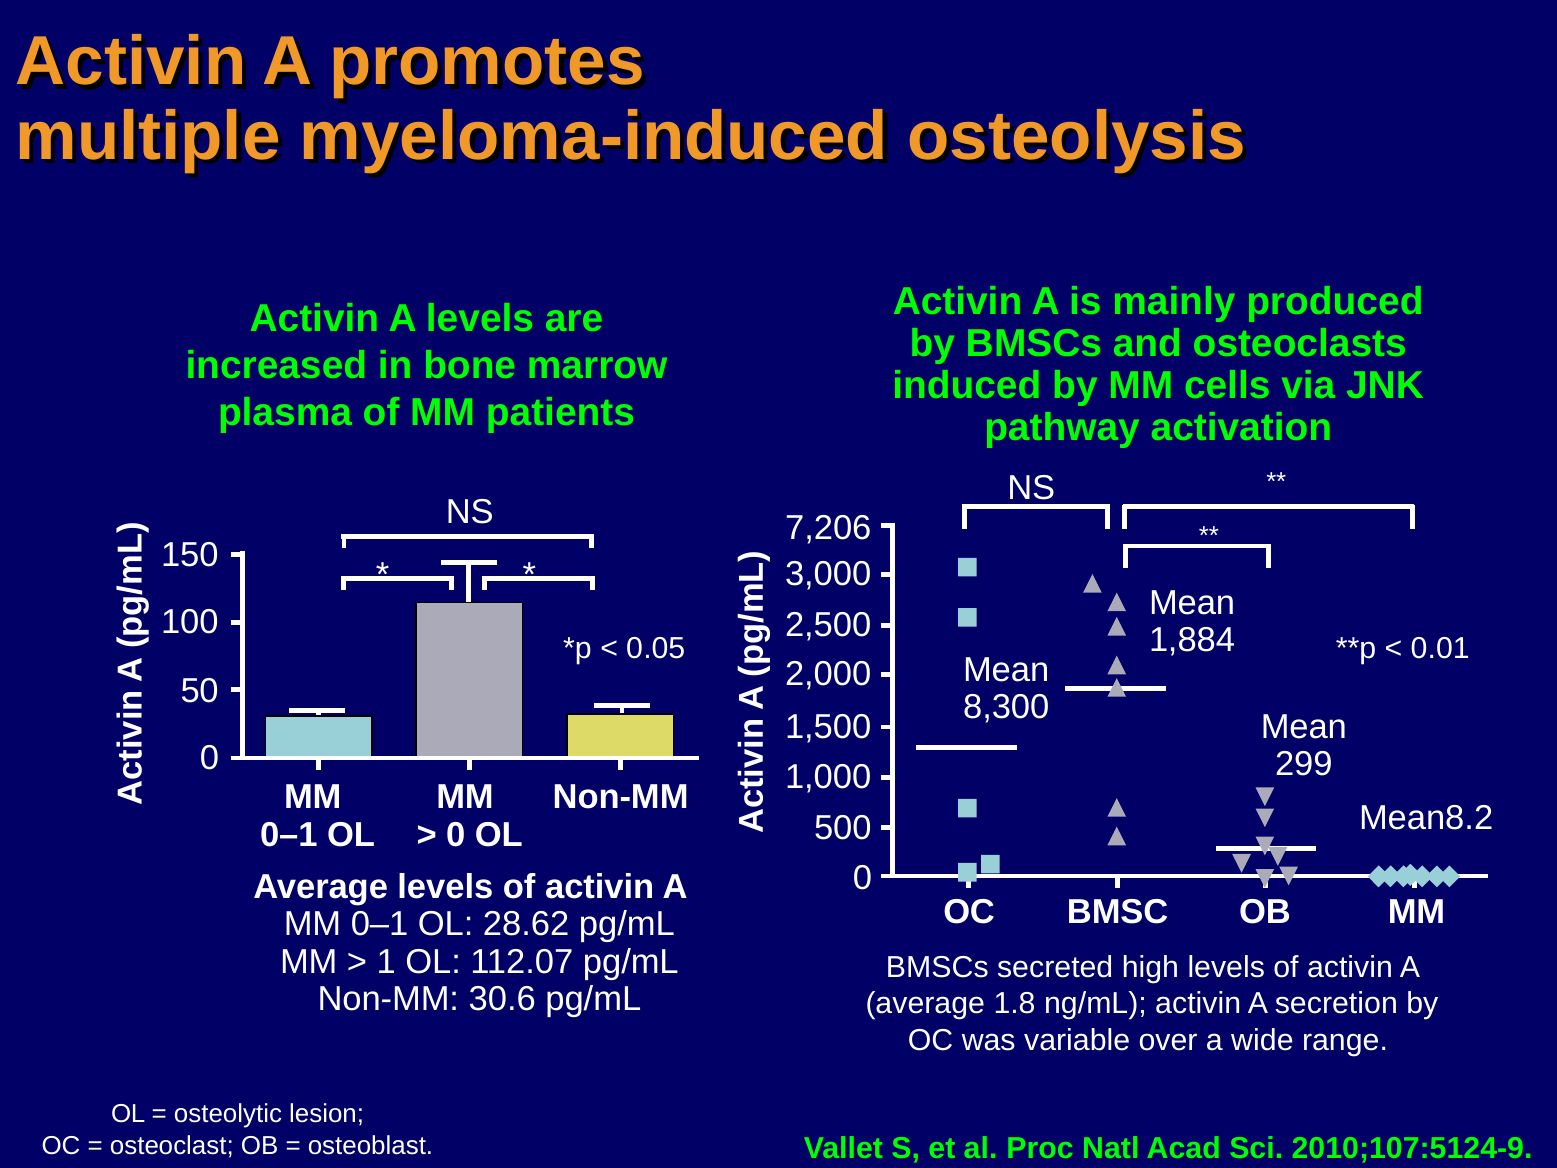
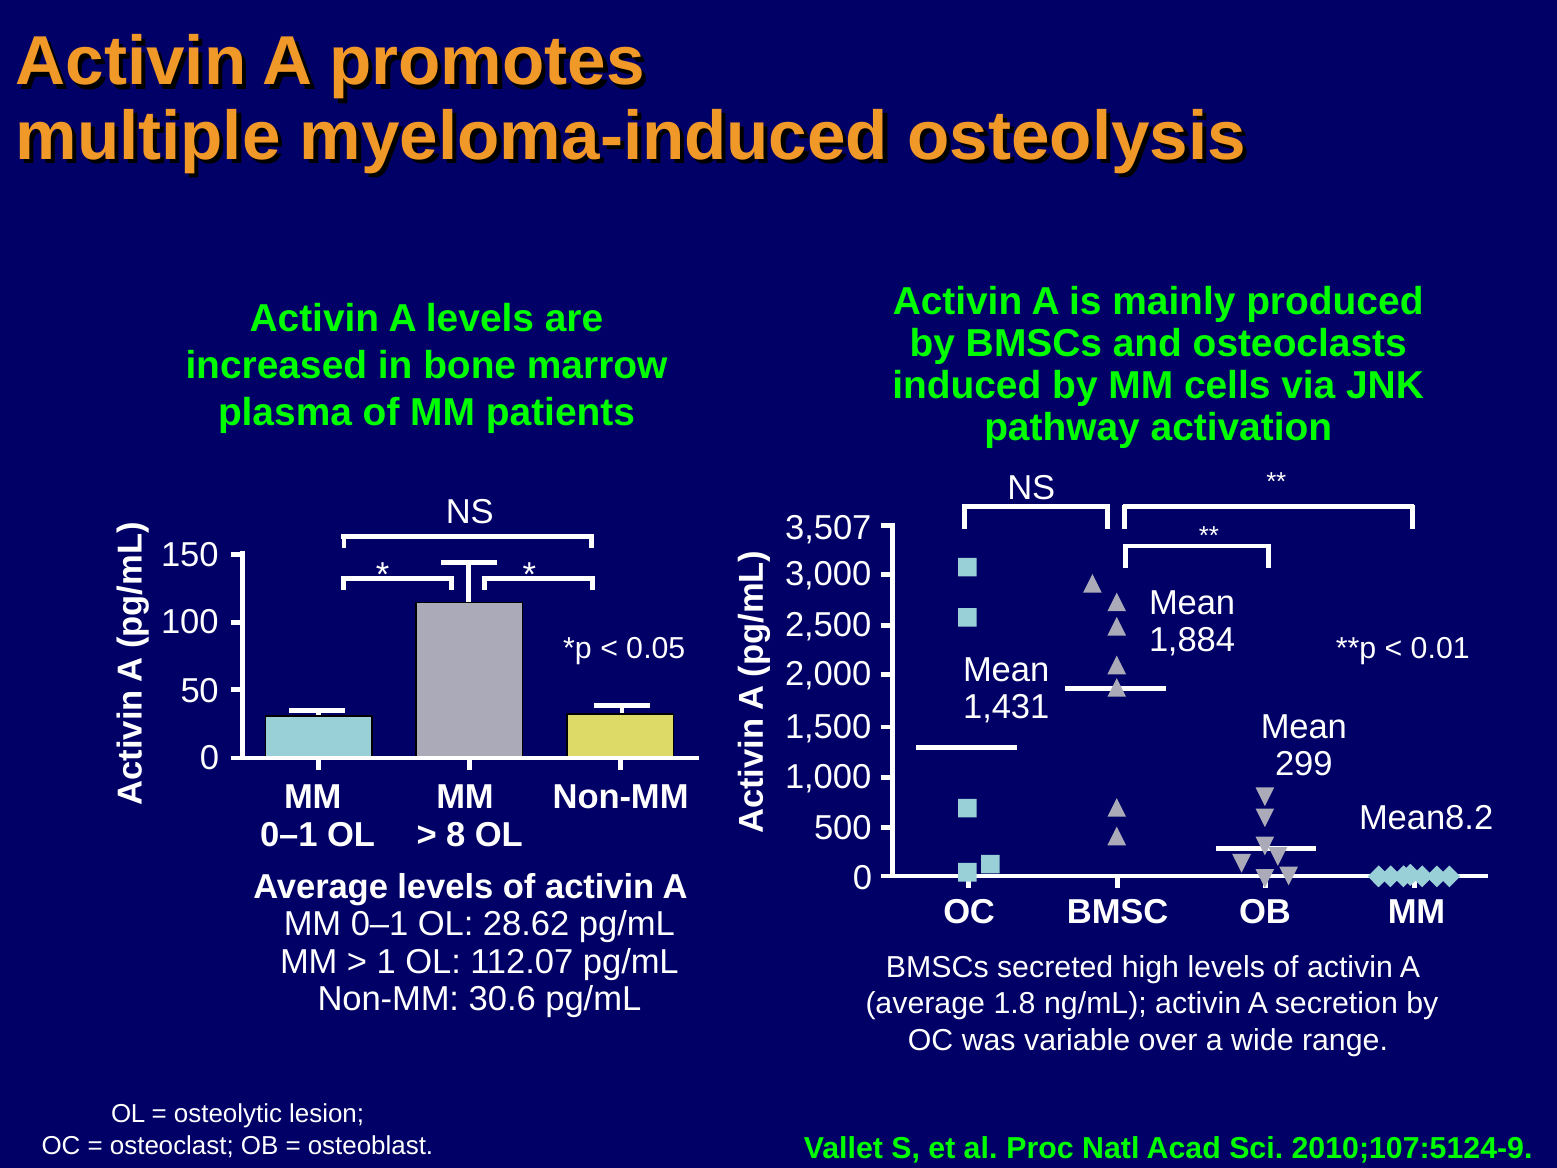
7,206: 7,206 -> 3,507 (828, 528)
8,300: 8,300 -> 1,431 (1006, 707)
0: 0 -> 8 (456, 835)
